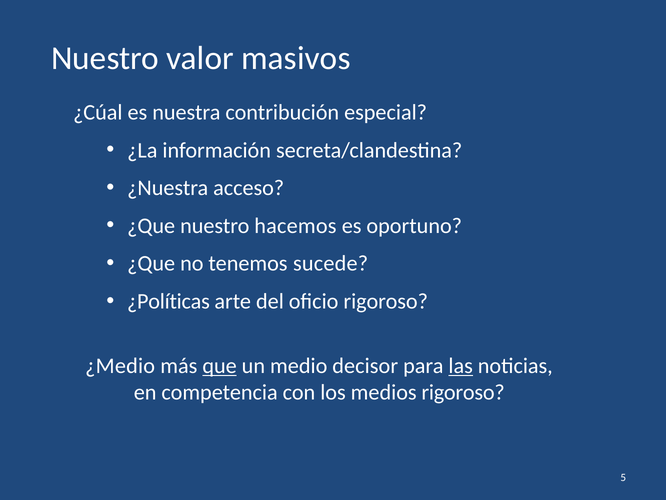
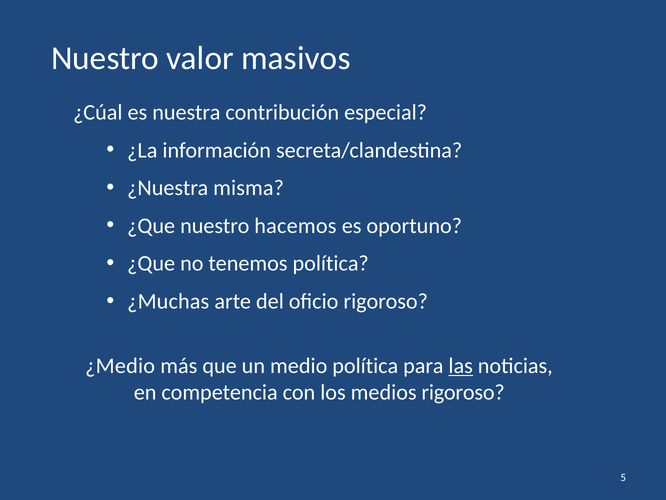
acceso: acceso -> misma (249, 188)
tenemos sucede: sucede -> política (331, 263)
¿Políticas: ¿Políticas -> ¿Muchas (168, 301)
que underline: present -> none (220, 365)
medio decisor: decisor -> política (365, 365)
